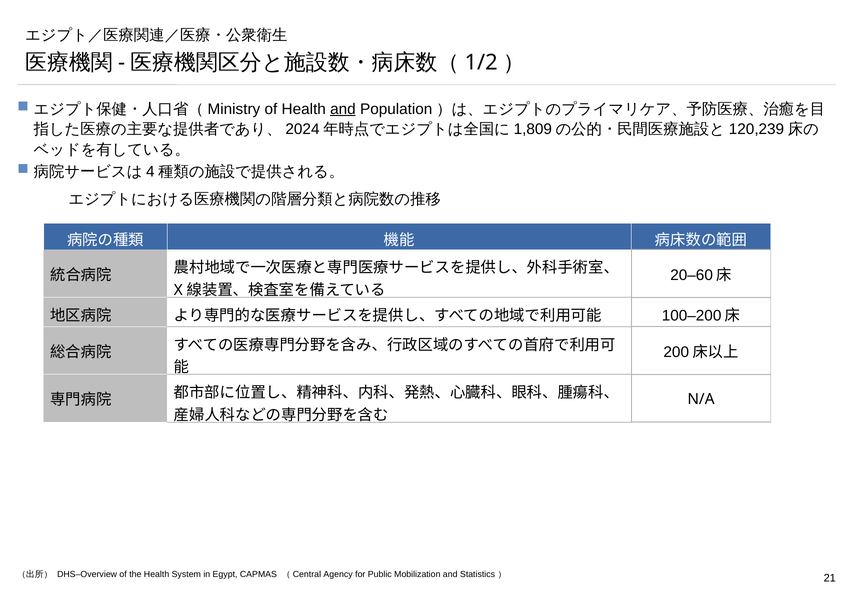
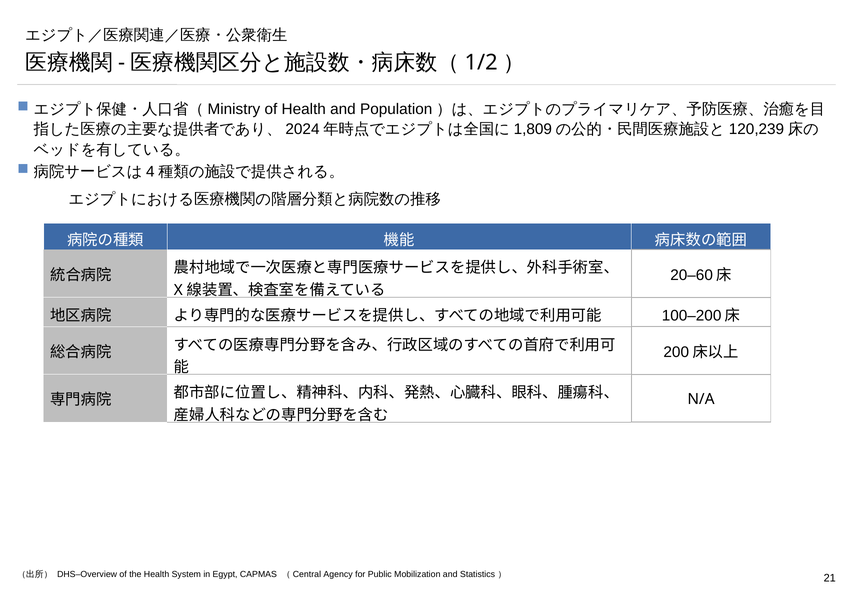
and underline: present -> none (343, 109)
